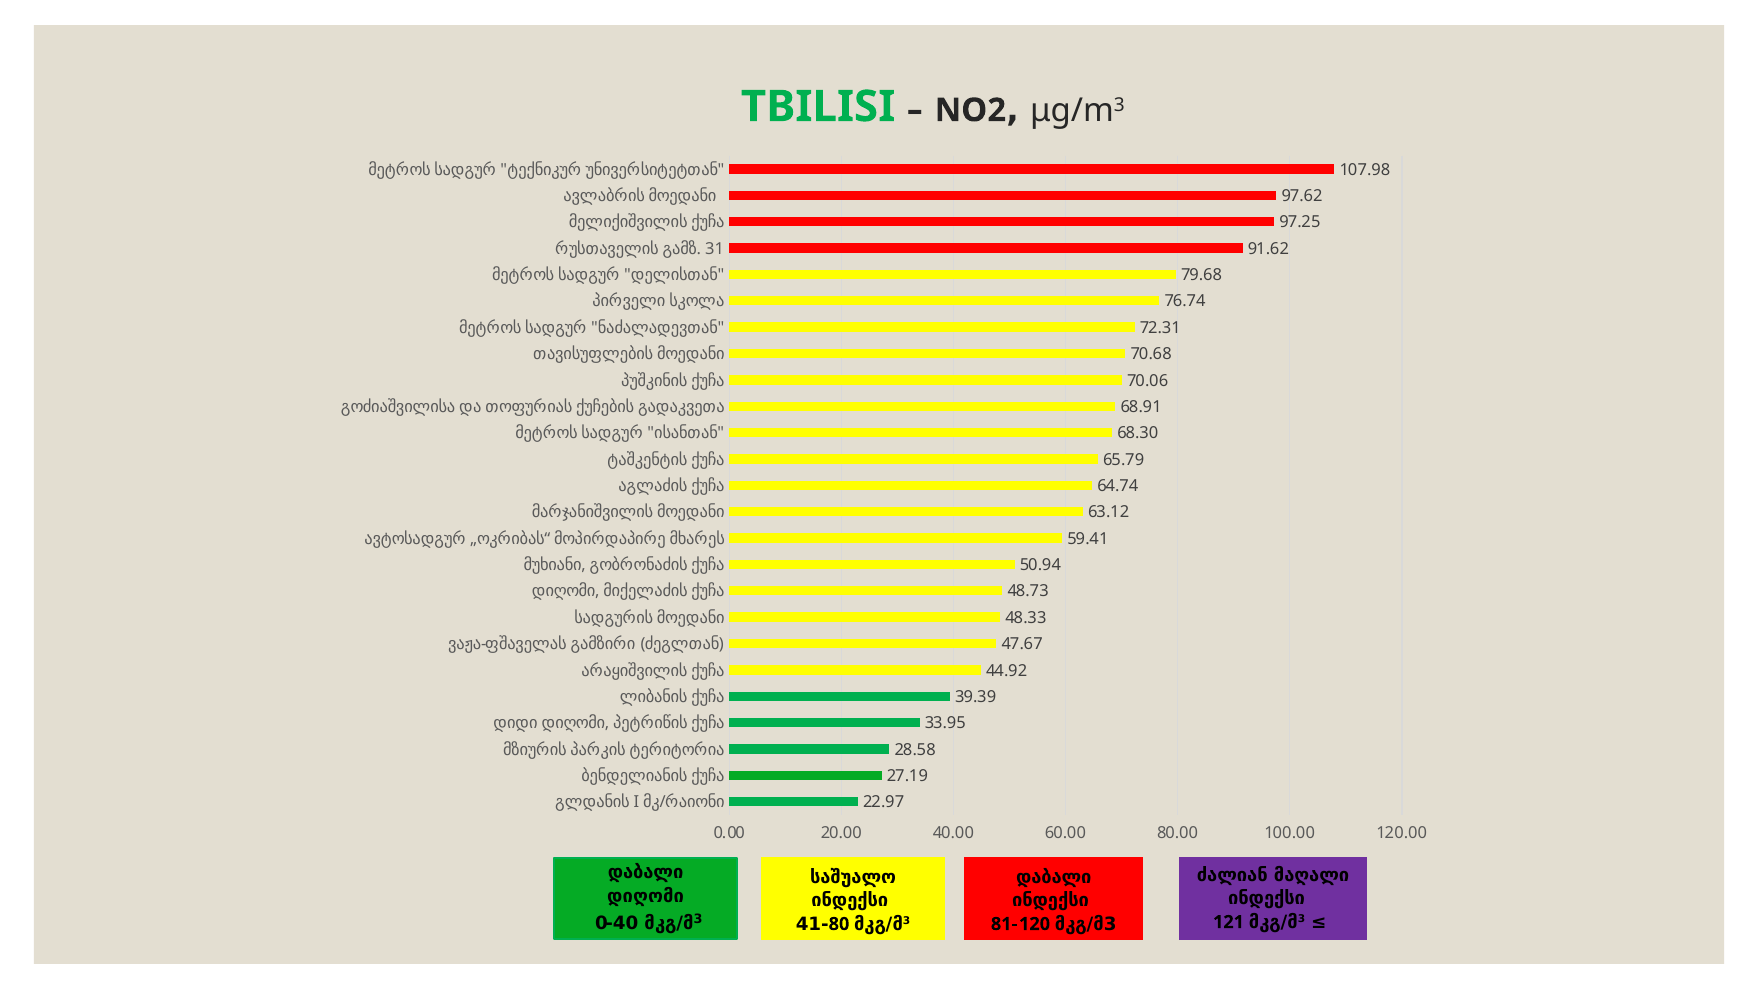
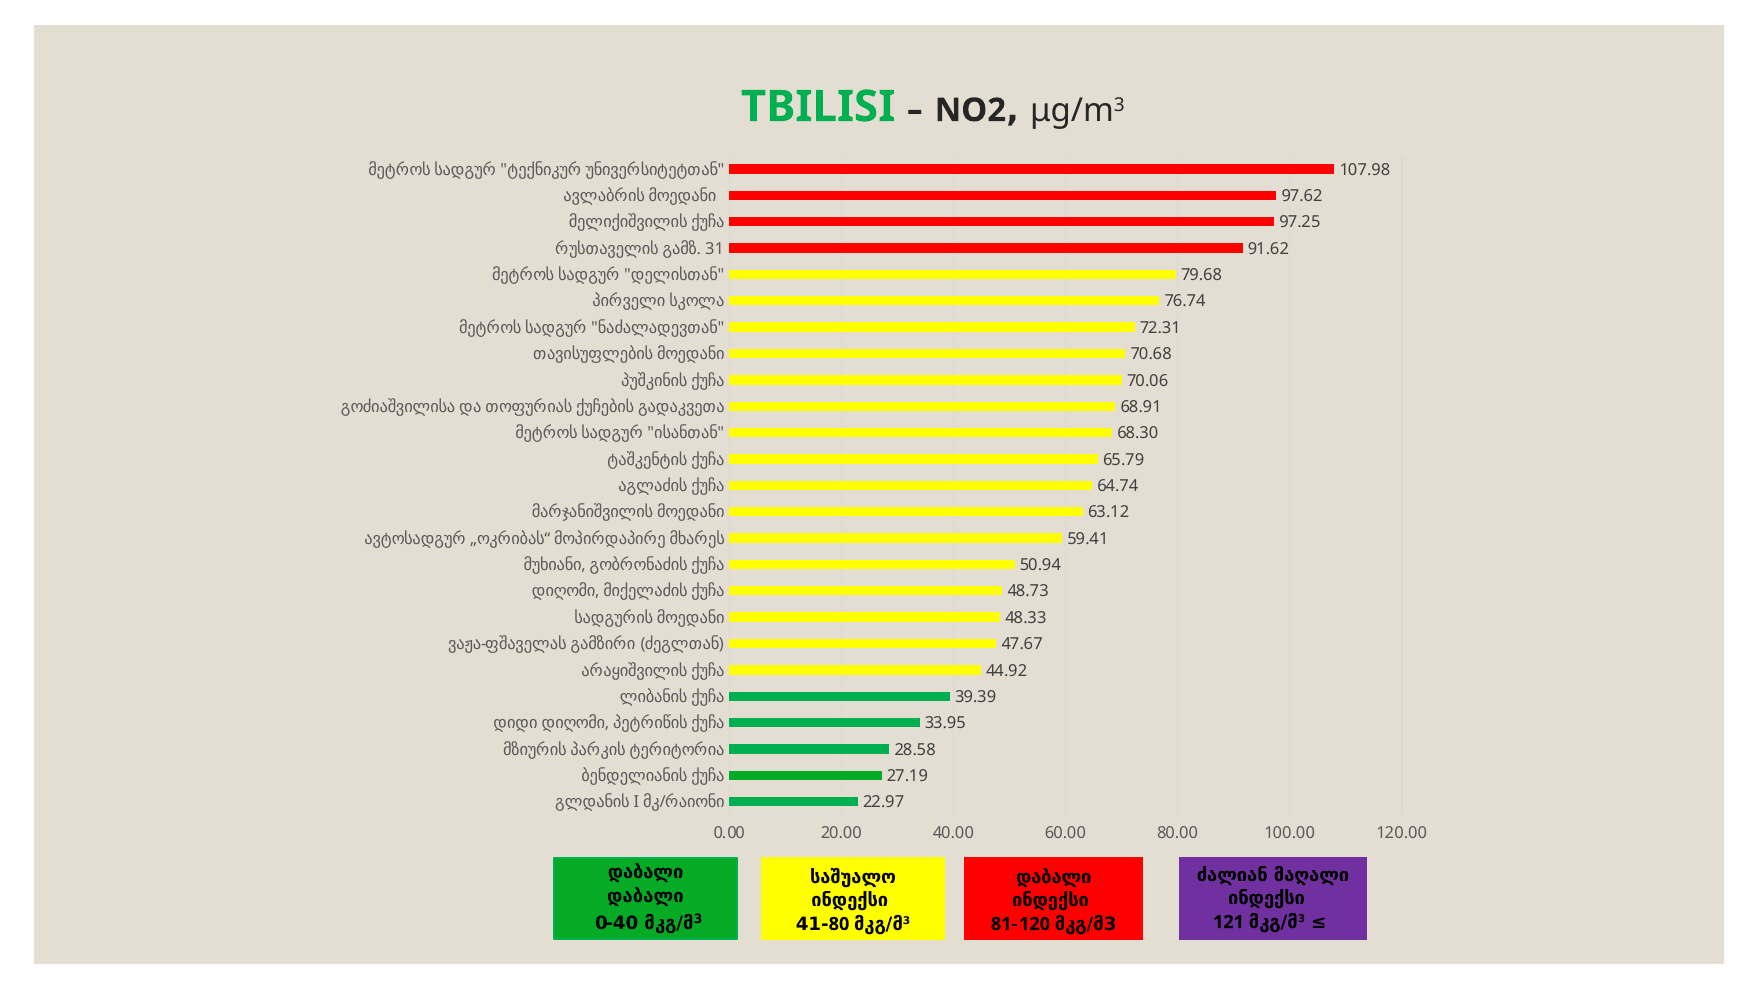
დიღომი: დიღომი -> დაბალი (646, 896)
